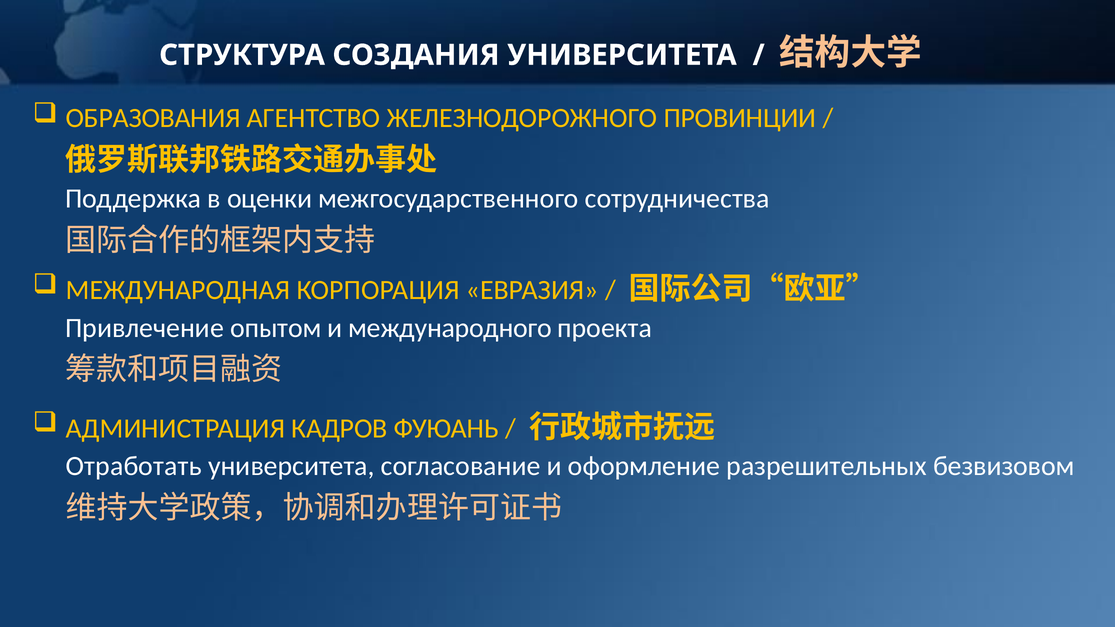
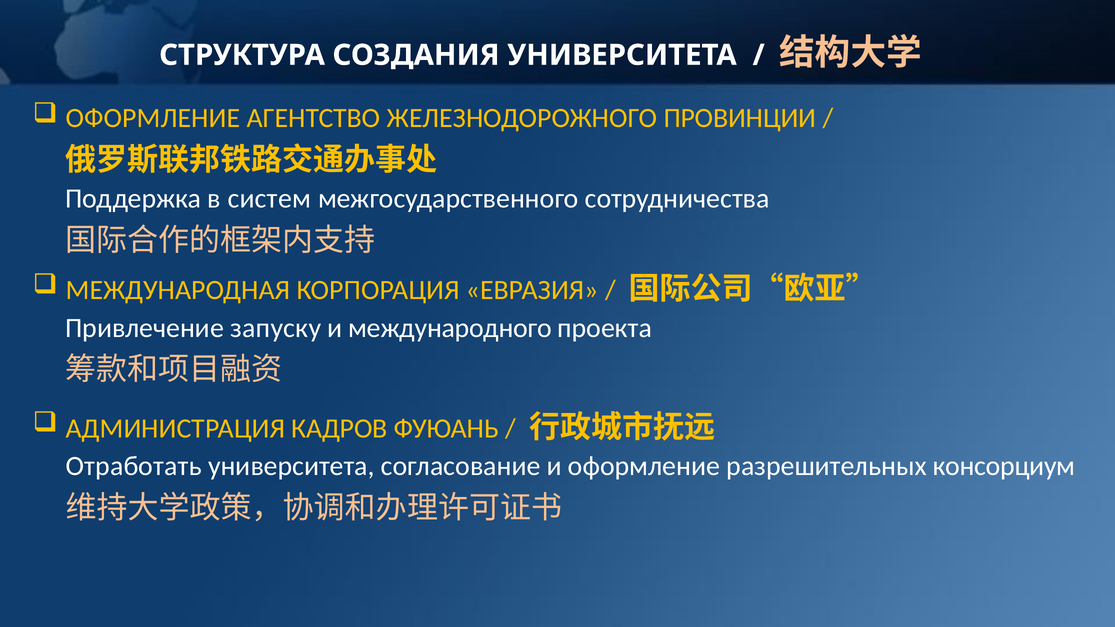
ОБРАЗОВАНИЯ: ОБРАЗОВАНИЯ -> ОФОРМЛЕНИЕ (153, 118)
оценки: оценки -> систем (269, 199)
опытом: опытом -> запуску (276, 328)
безвизовом: безвизовом -> консорциум (1004, 466)
